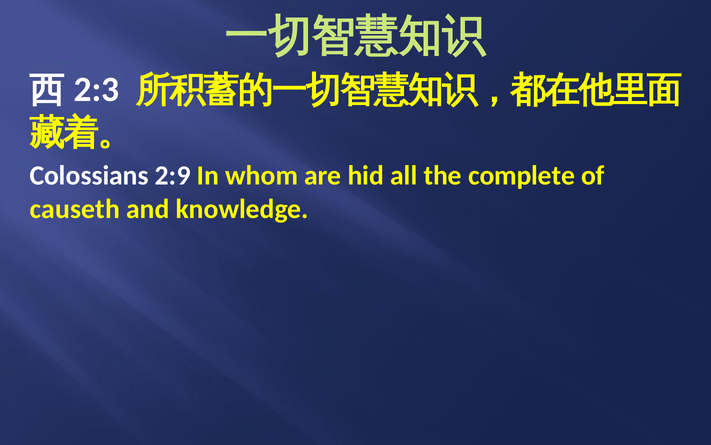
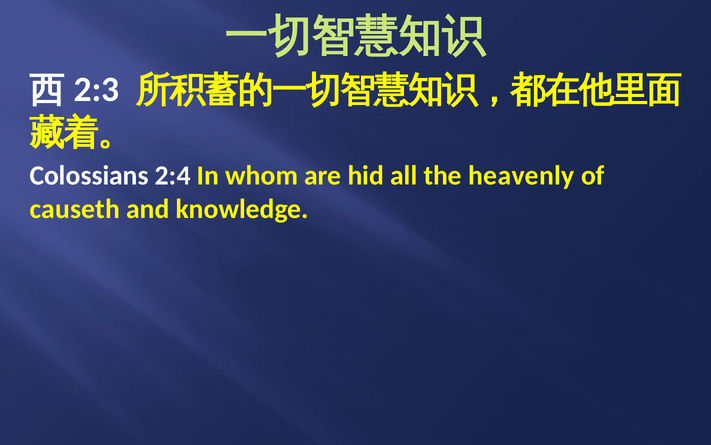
2:9: 2:9 -> 2:4 (173, 176)
complete: complete -> heavenly (521, 176)
